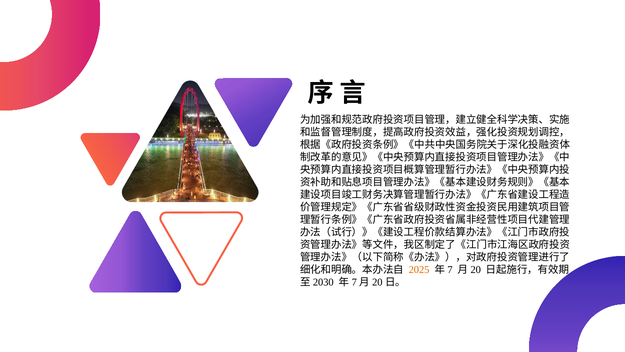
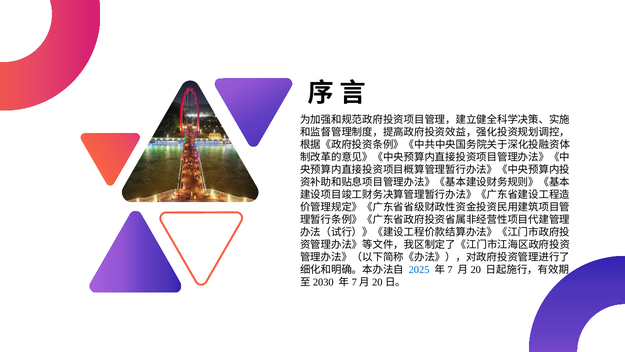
2025 colour: orange -> blue (419, 269)
